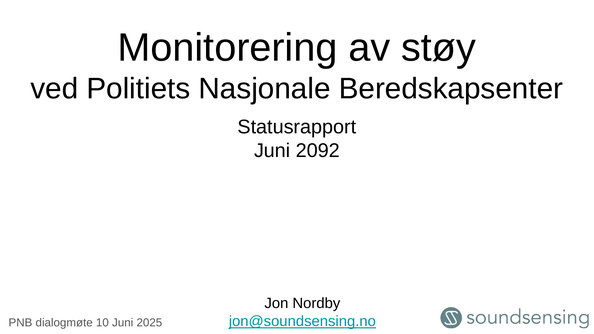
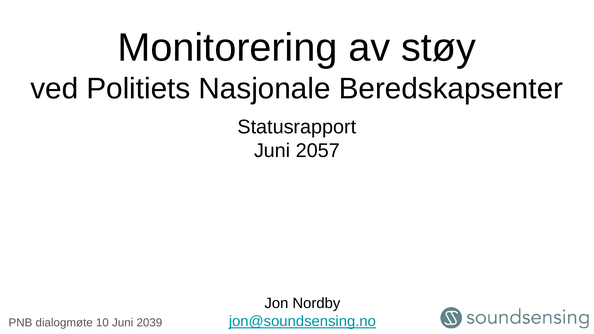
2092: 2092 -> 2057 (318, 151)
2025: 2025 -> 2039 (149, 323)
